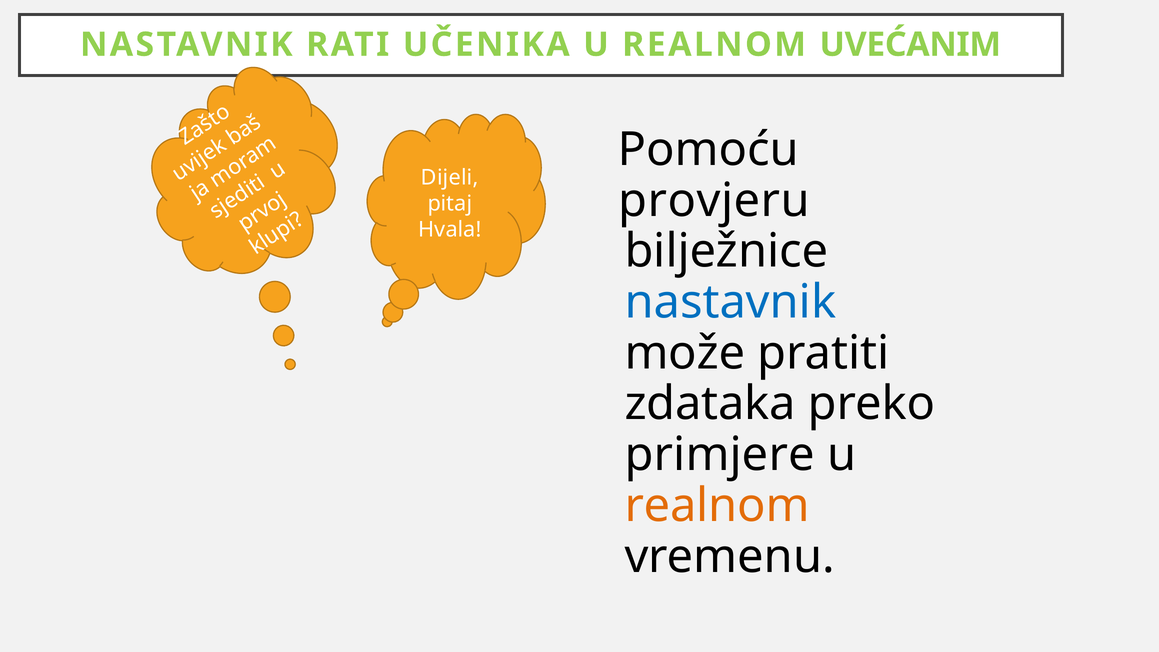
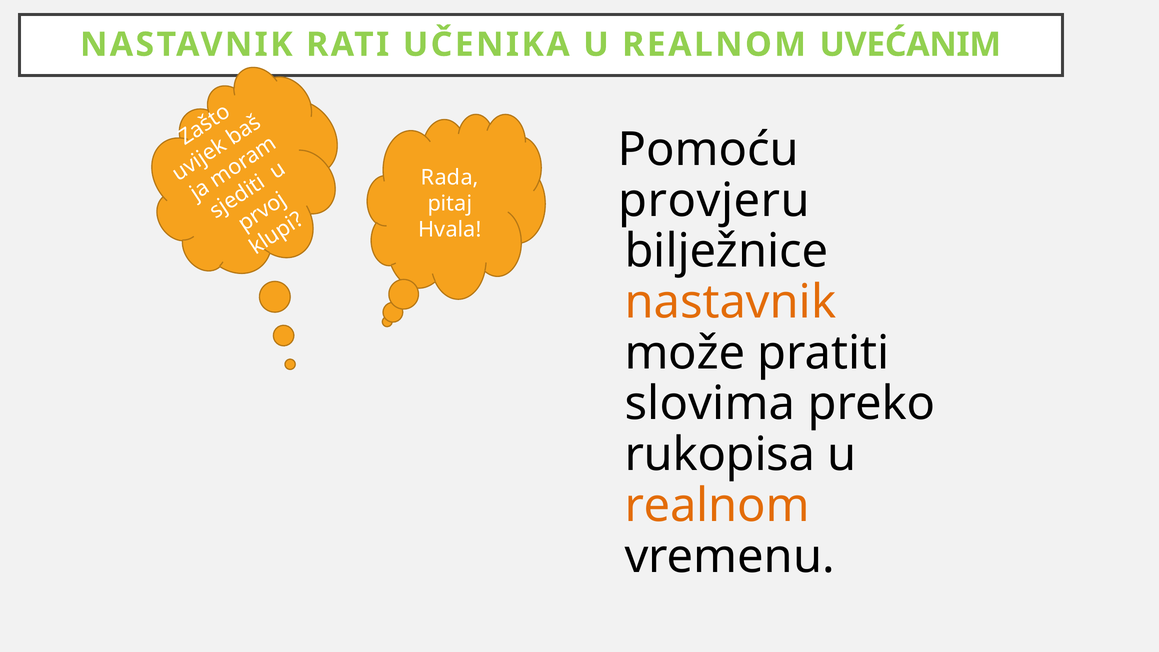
Dijeli: Dijeli -> Rada (450, 177)
nastavnik colour: blue -> orange (730, 302)
zdataka: zdataka -> slovima (710, 404)
primjere: primjere -> rukopisa (720, 455)
